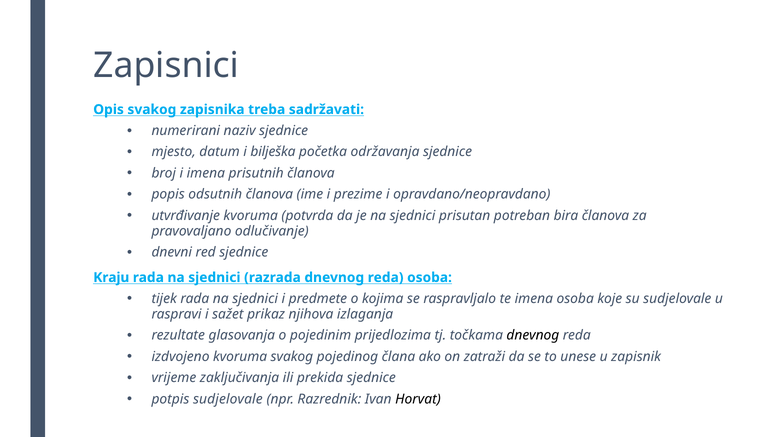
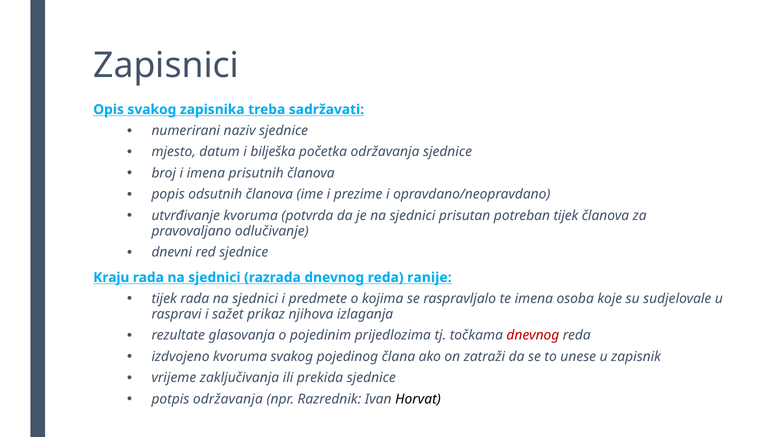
potreban bira: bira -> tijek (566, 216)
reda osoba: osoba -> ranije (429, 278)
dnevnog colour: black -> red (533, 335)
potpis sudjelovale: sudjelovale -> održavanja (228, 399)
